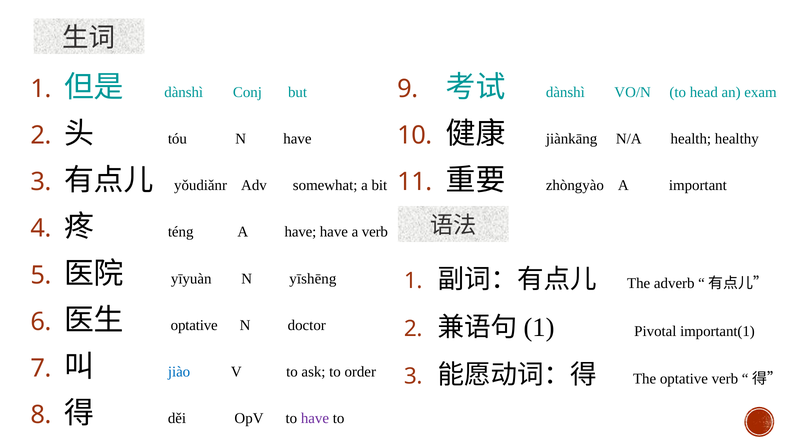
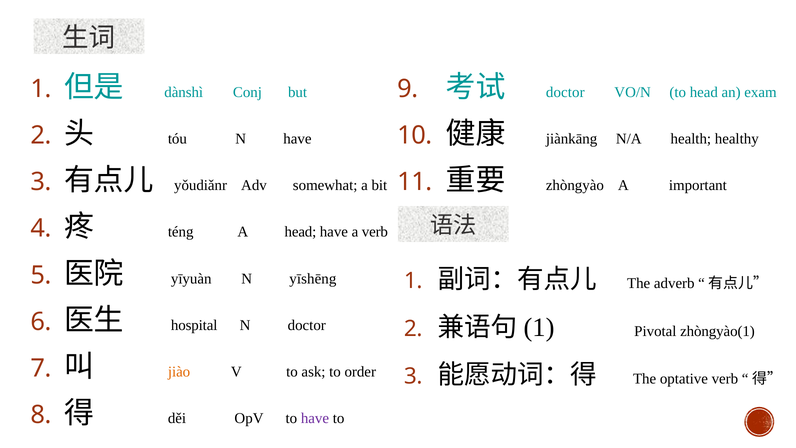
dànshì: dànshì -> doctor (565, 92)
A have: have -> head (300, 232)
optative: optative -> hospital (194, 325)
important(1: important(1 -> zhòngyào(1 (717, 331)
jiào colour: blue -> orange (179, 372)
